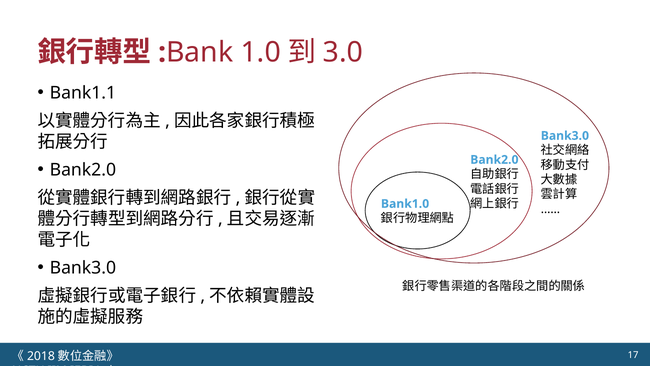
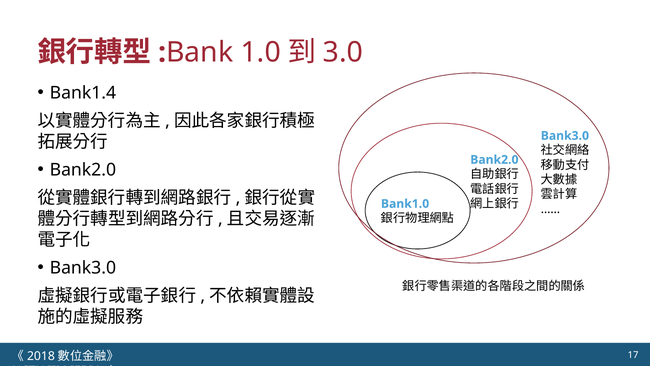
Bank1.1: Bank1.1 -> Bank1.4 (83, 93)
